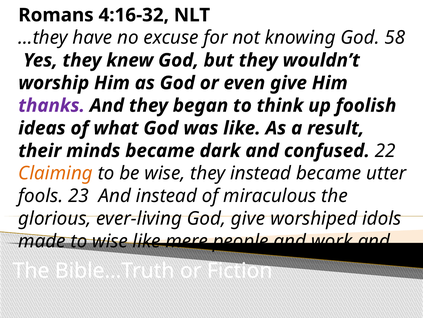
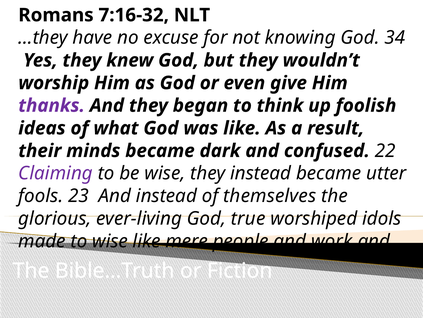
4:16-32: 4:16-32 -> 7:16-32 (134, 15)
58: 58 -> 34 (395, 38)
Claiming colour: orange -> purple (56, 173)
miraculous: miraculous -> themselves (270, 196)
God give: give -> true (248, 218)
